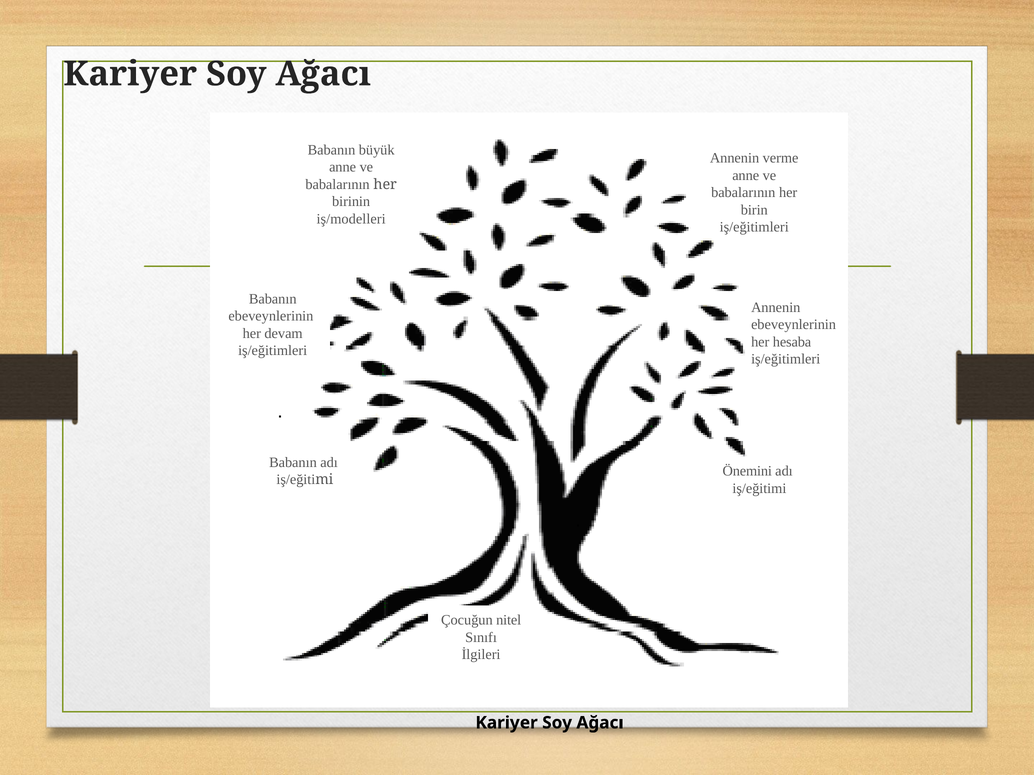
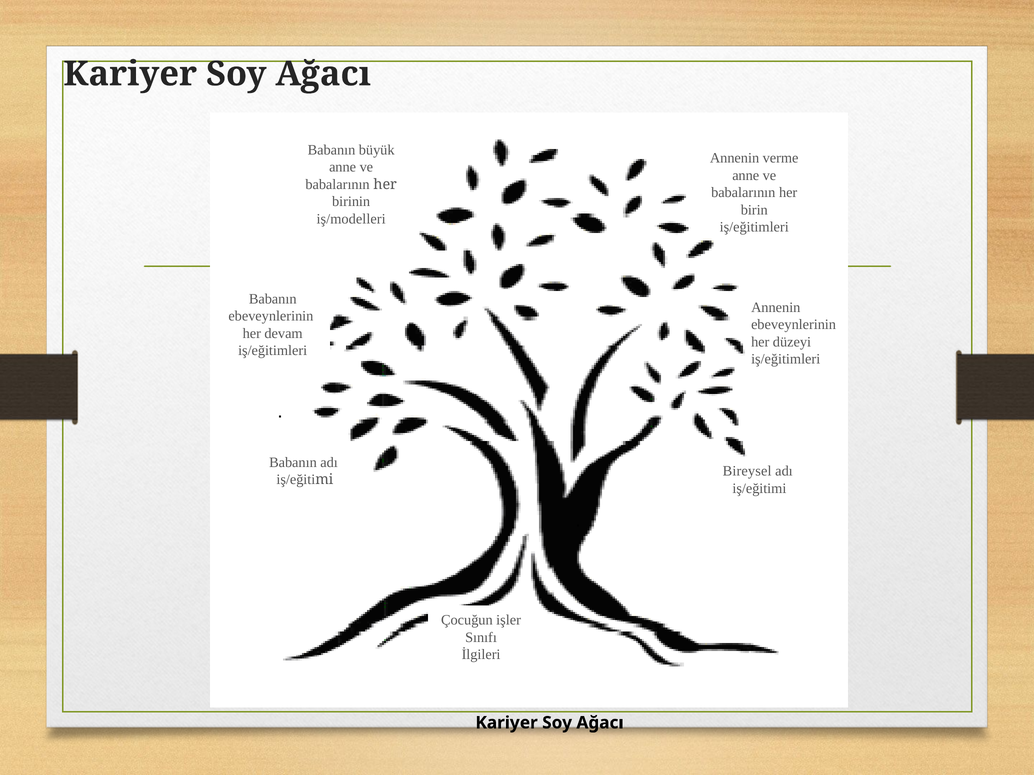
hesaba: hesaba -> düzeyi (792, 342)
Önemini: Önemini -> Bireysel (747, 471)
nitel: nitel -> işler (509, 621)
